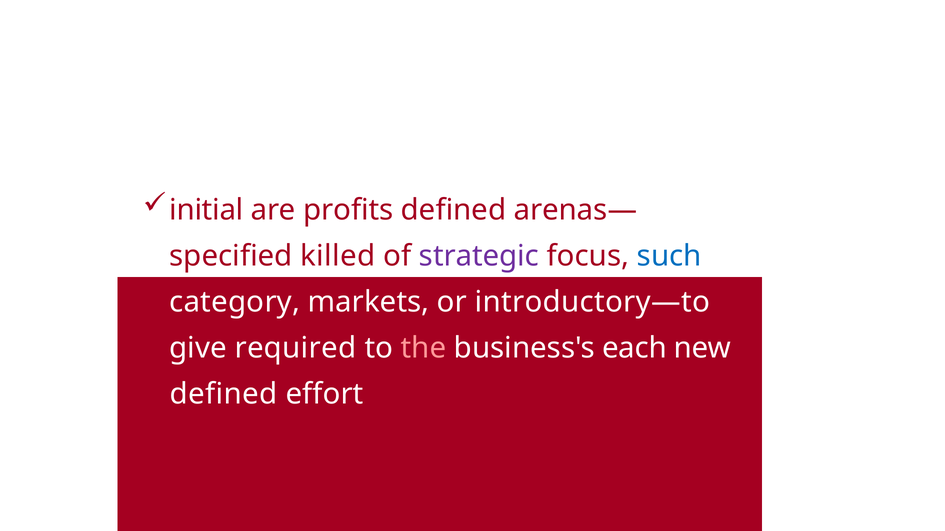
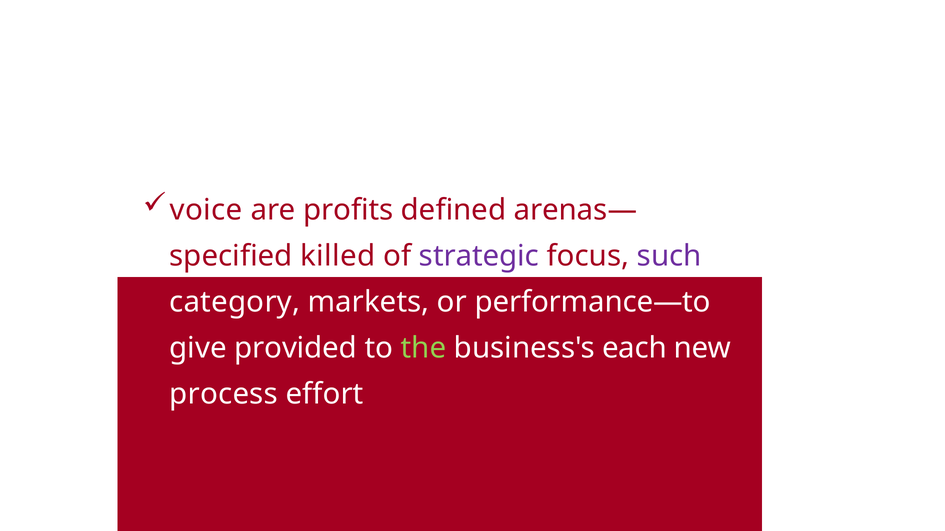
initial: initial -> voice (206, 210)
such colour: blue -> purple (669, 256)
introductory—to: introductory—to -> performance—to (593, 302)
required: required -> provided (296, 348)
the colour: pink -> light green (423, 348)
defined: defined -> process (224, 394)
